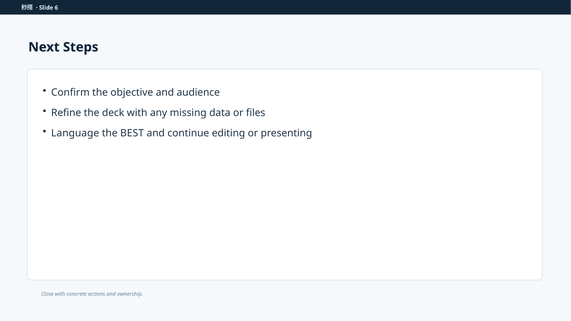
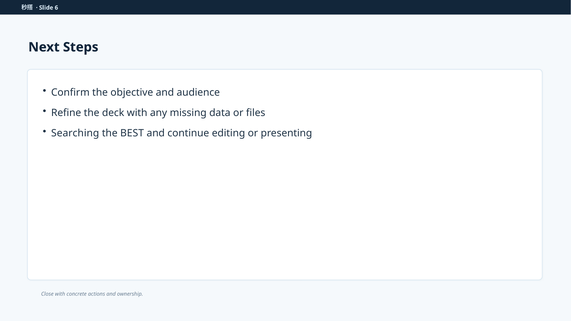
Language: Language -> Searching (75, 133)
